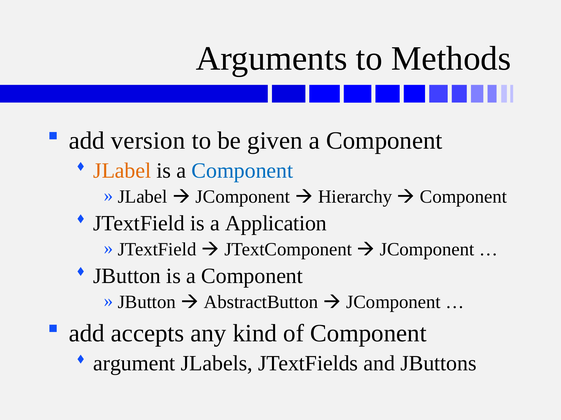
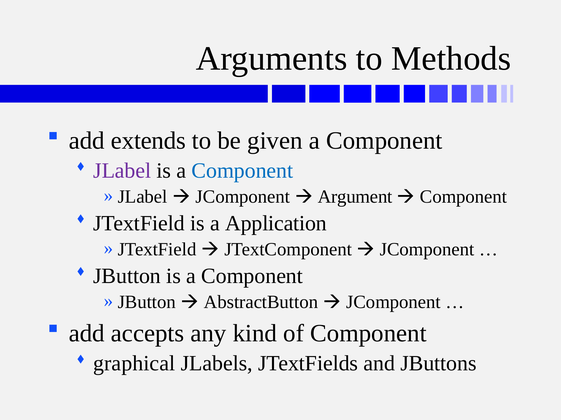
version: version -> extends (148, 141)
JLabel colour: orange -> purple (122, 171)
Hierarchy: Hierarchy -> Argument (355, 197)
argument: argument -> graphical (134, 364)
